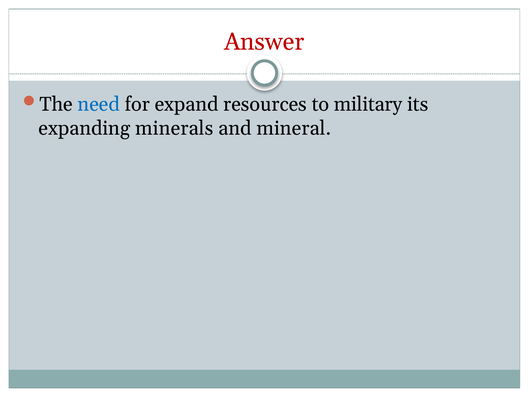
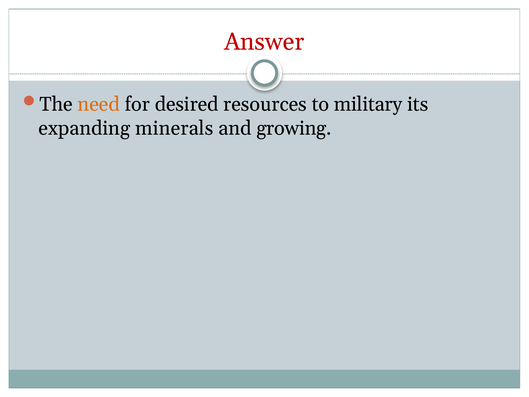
need colour: blue -> orange (99, 104)
expand: expand -> desired (187, 104)
mineral: mineral -> growing (294, 128)
